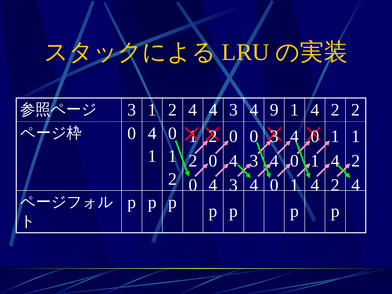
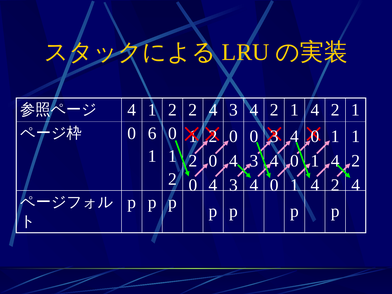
3: 3 -> 4 (132, 110)
4: 4 -> 2 (193, 110)
3 4 9: 9 -> 2 (274, 110)
2: 2 -> 1 (356, 110)
4: 4 -> 6 (152, 133)
